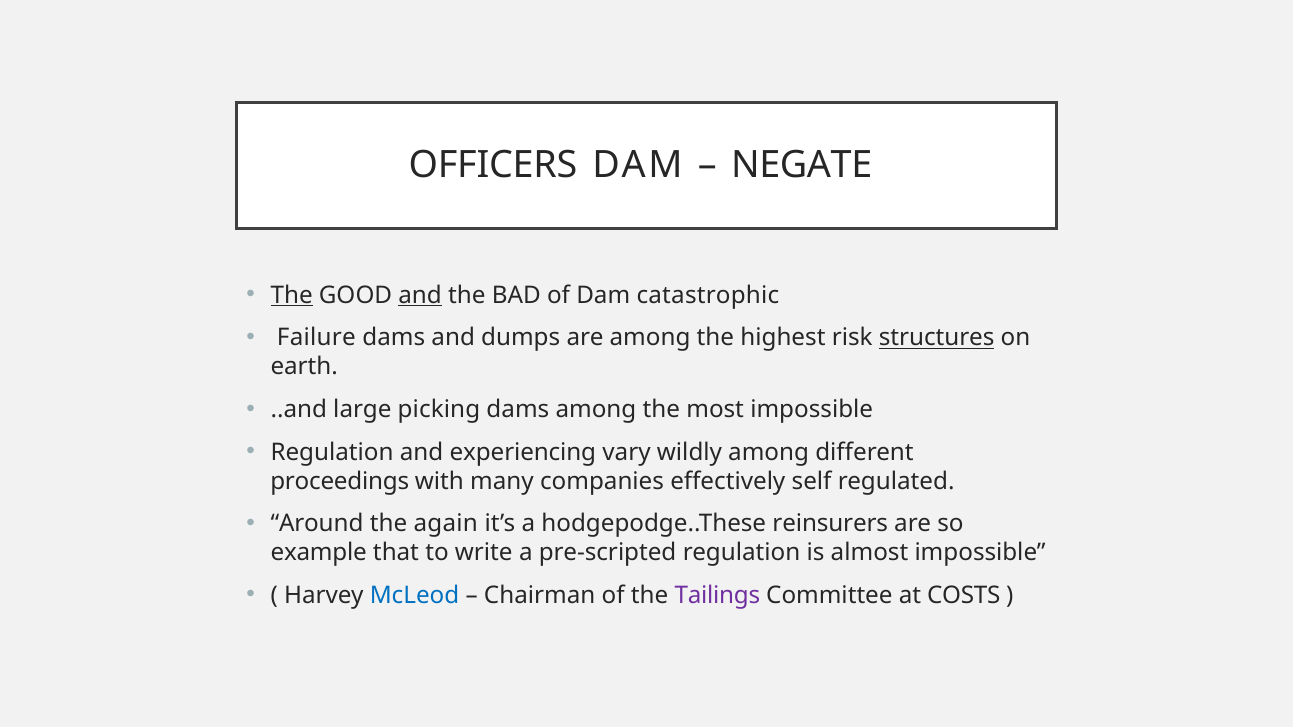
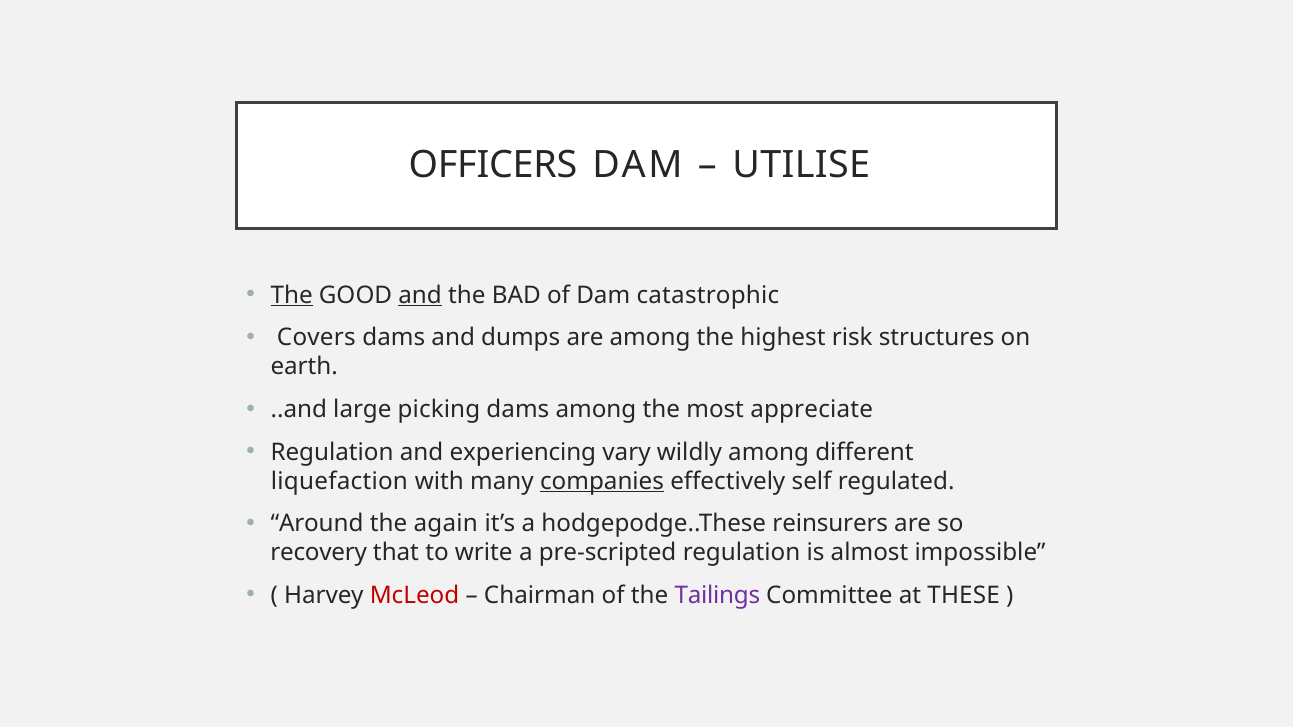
NEGATE: NEGATE -> UTILISE (801, 165)
Failure: Failure -> Covers (316, 338)
structures underline: present -> none (937, 338)
most impossible: impossible -> appreciate (812, 410)
proceedings: proceedings -> liquefaction (339, 481)
companies underline: none -> present (602, 481)
example: example -> recovery (319, 553)
McLeod colour: blue -> red (415, 596)
COSTS: COSTS -> THESE (964, 596)
